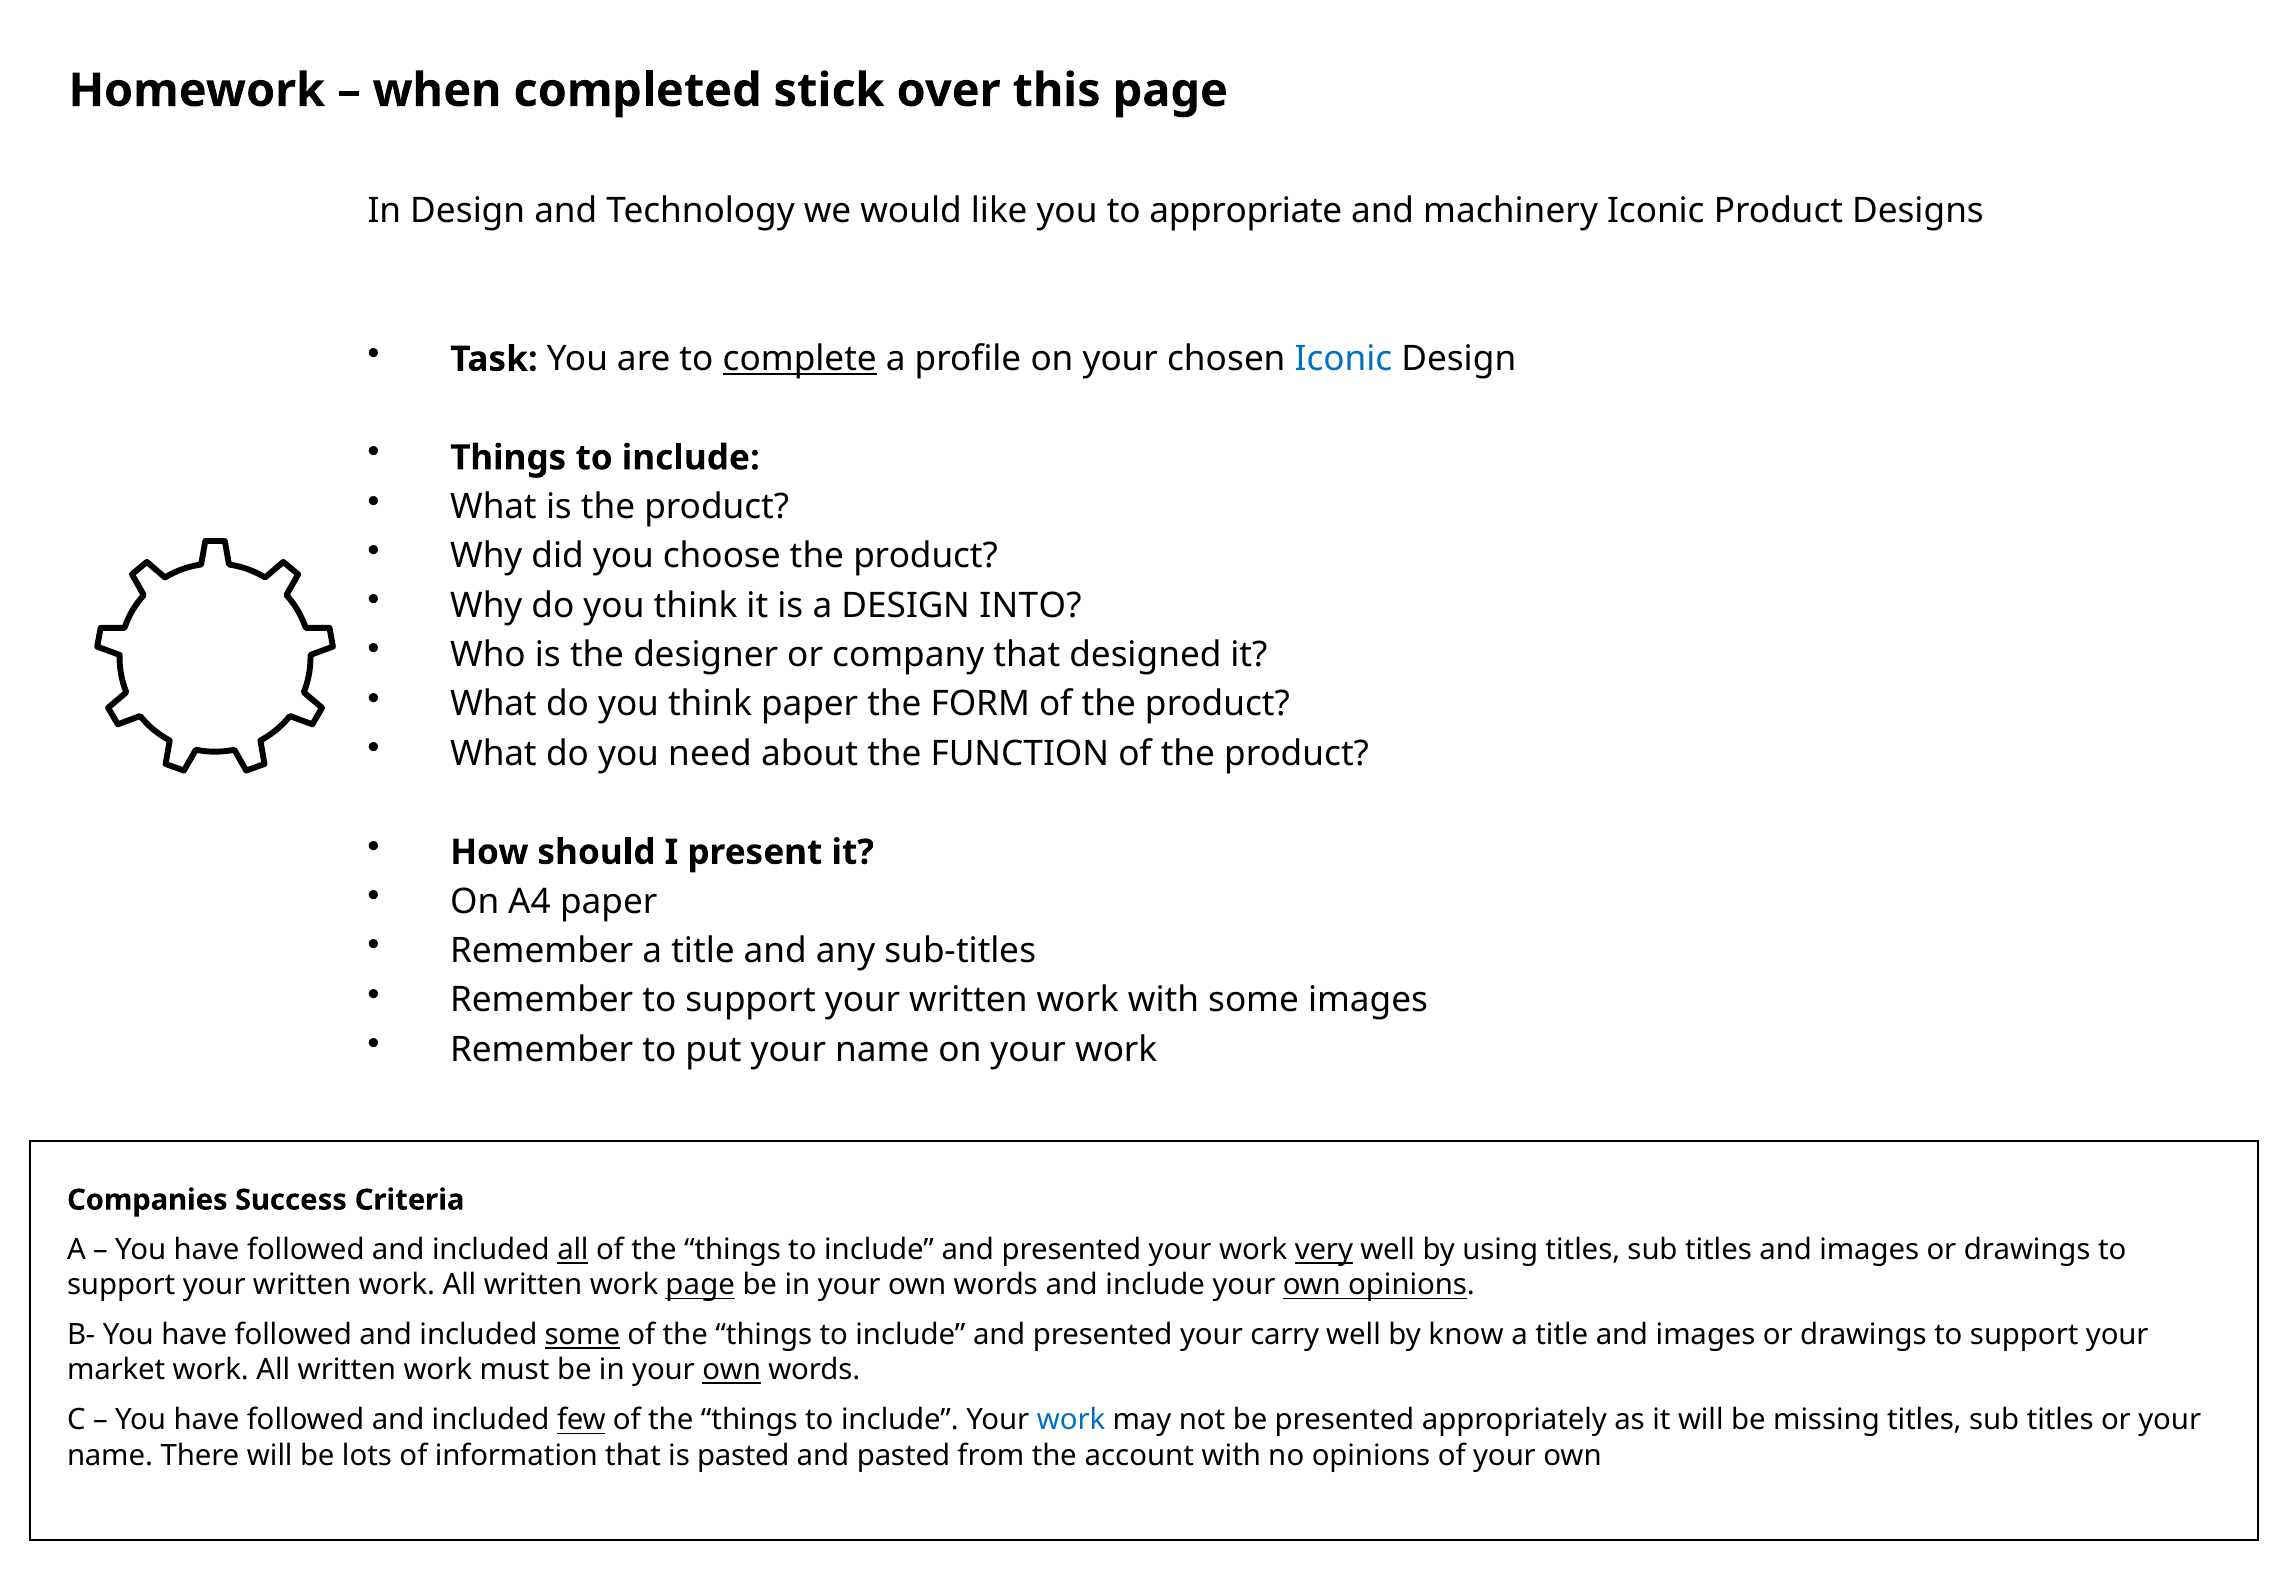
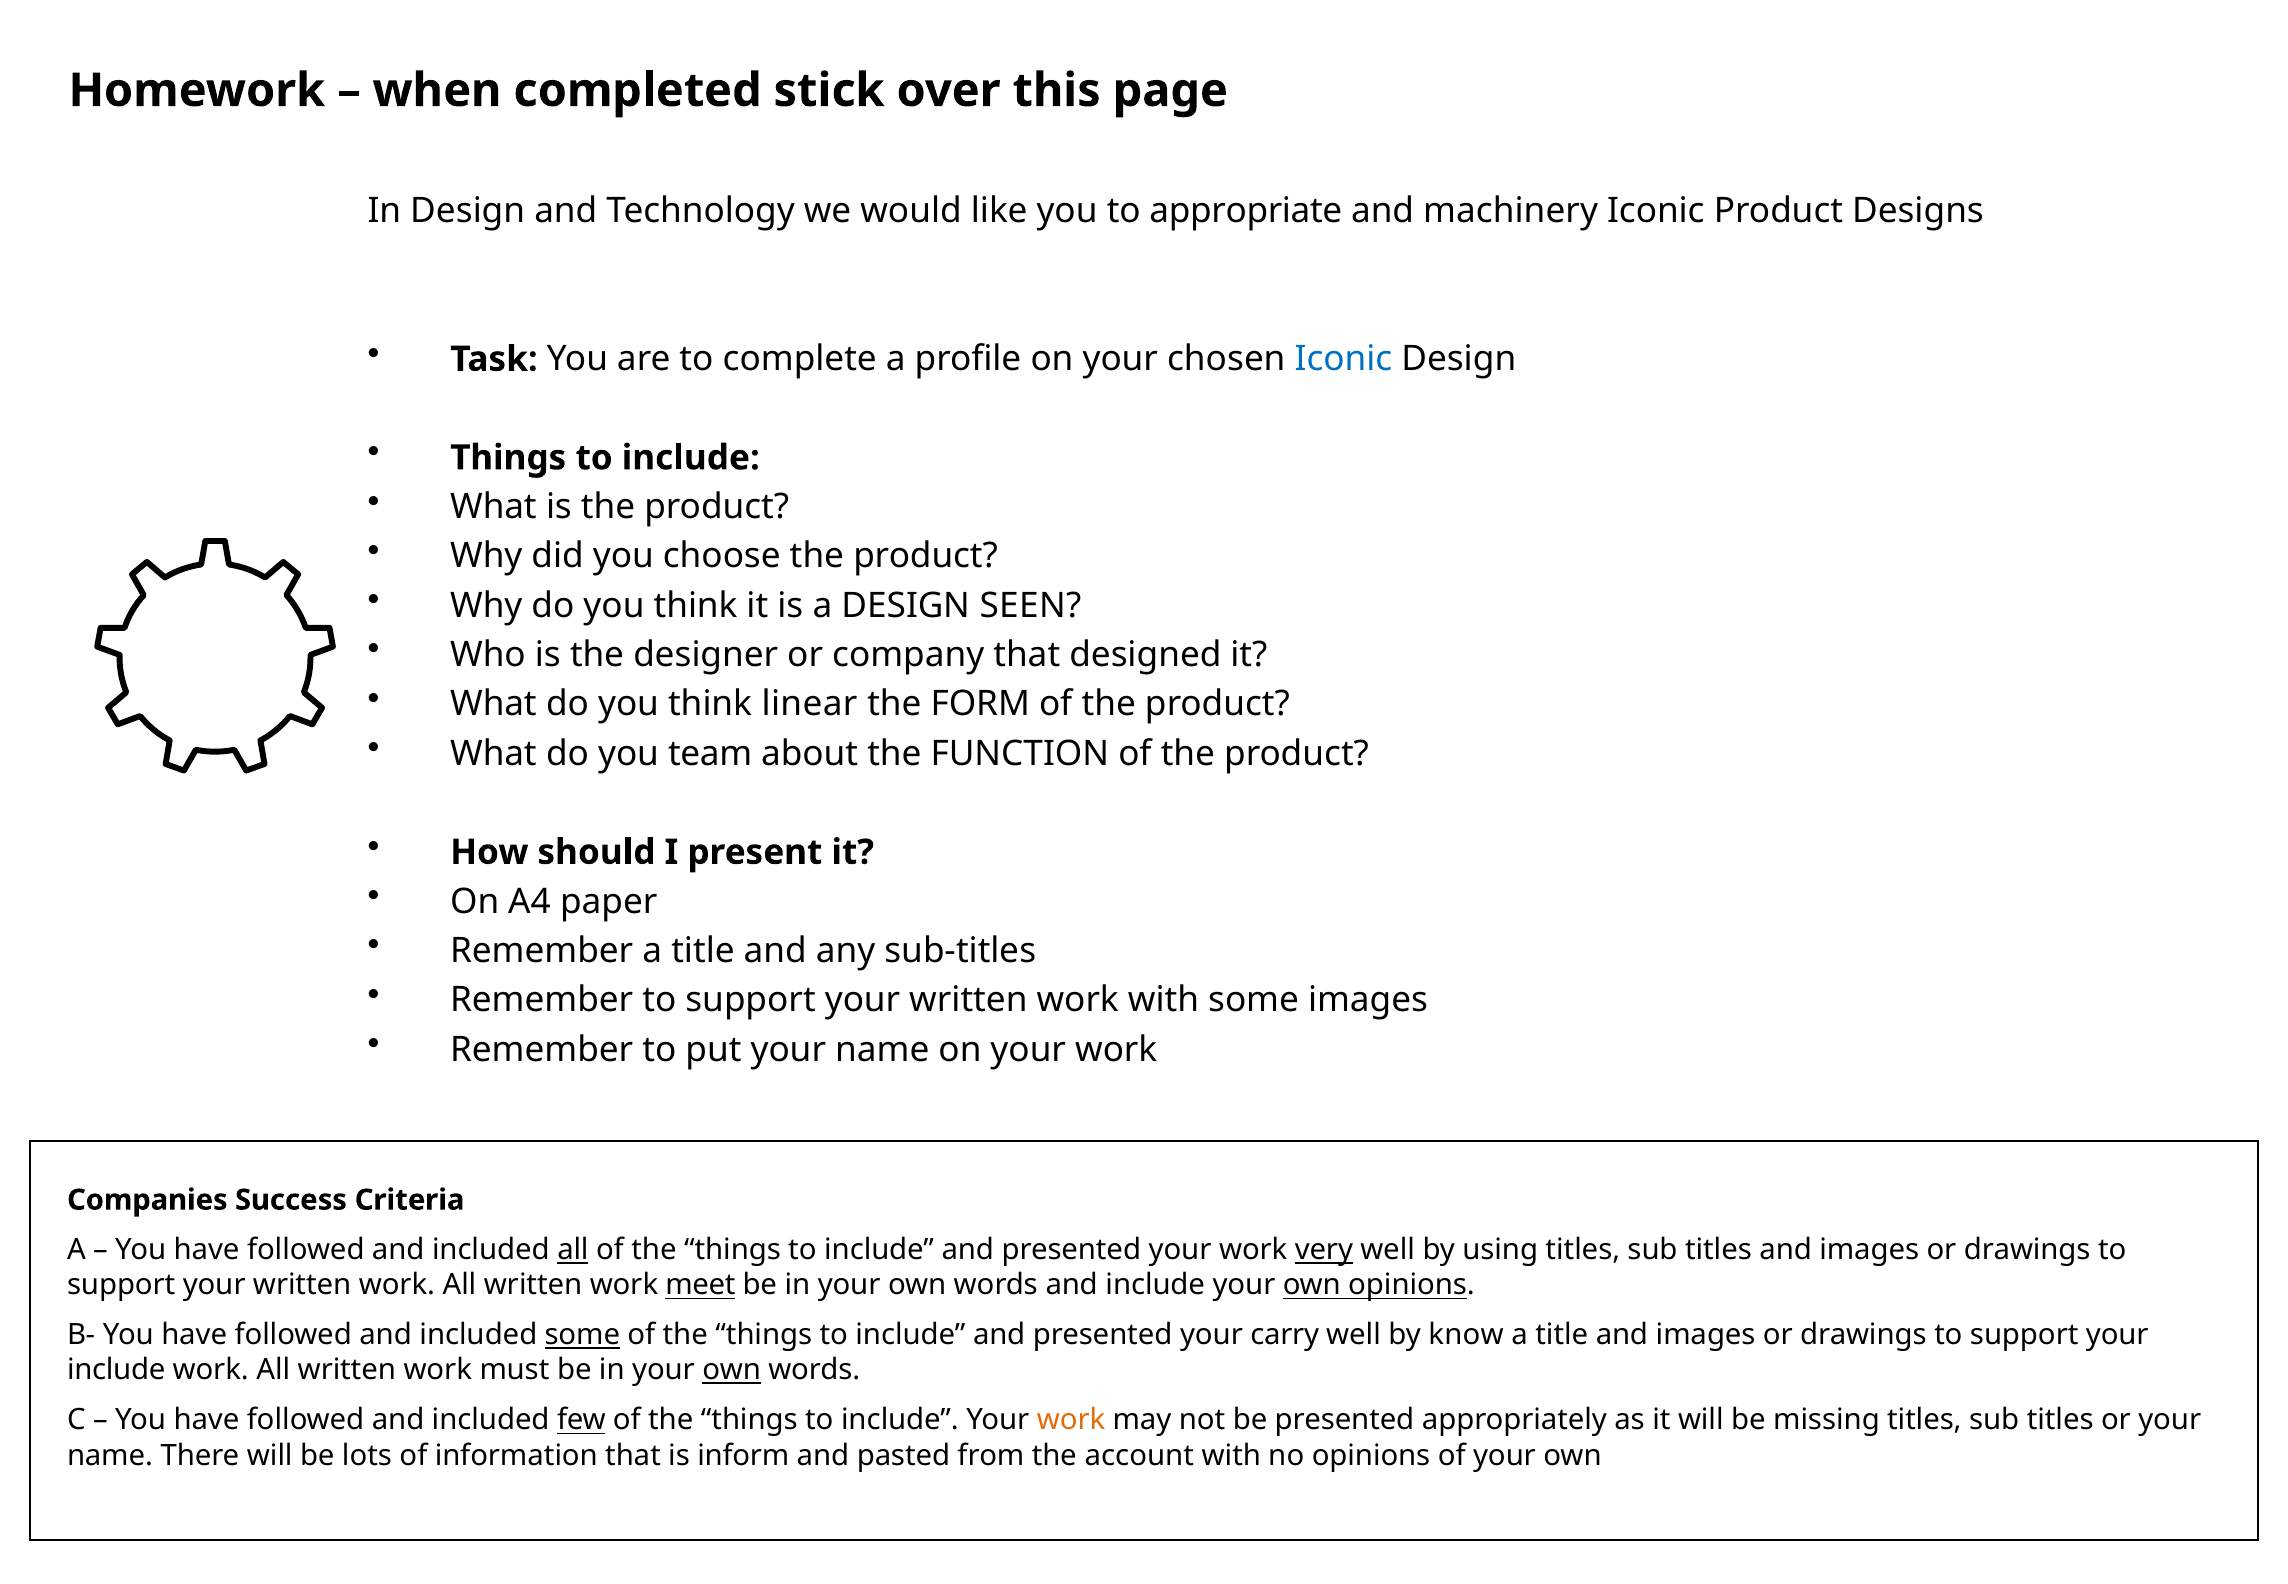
complete underline: present -> none (800, 359)
INTO: INTO -> SEEN (1030, 606)
think paper: paper -> linear (809, 704)
need: need -> team (710, 754)
work page: page -> meet (700, 1285)
market: market -> include (116, 1370)
work colour: blue -> orange (1071, 1420)
is pasted: pasted -> inform (743, 1455)
